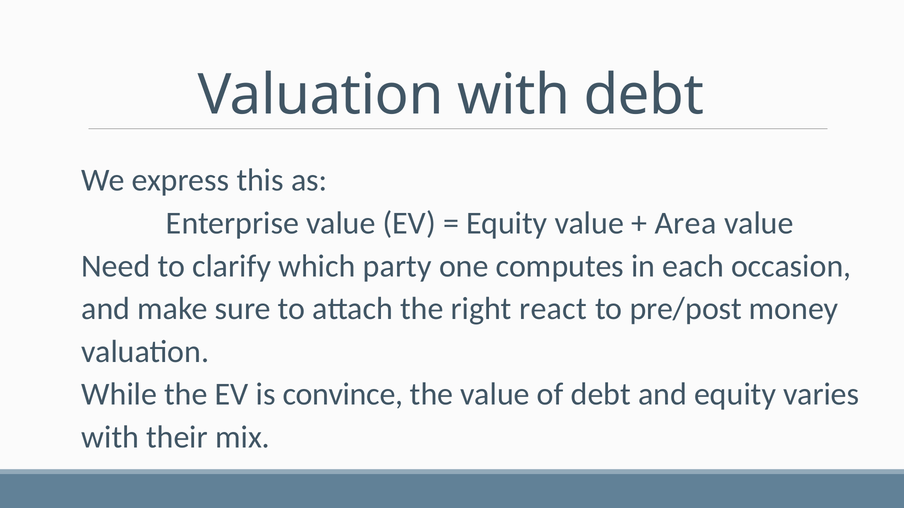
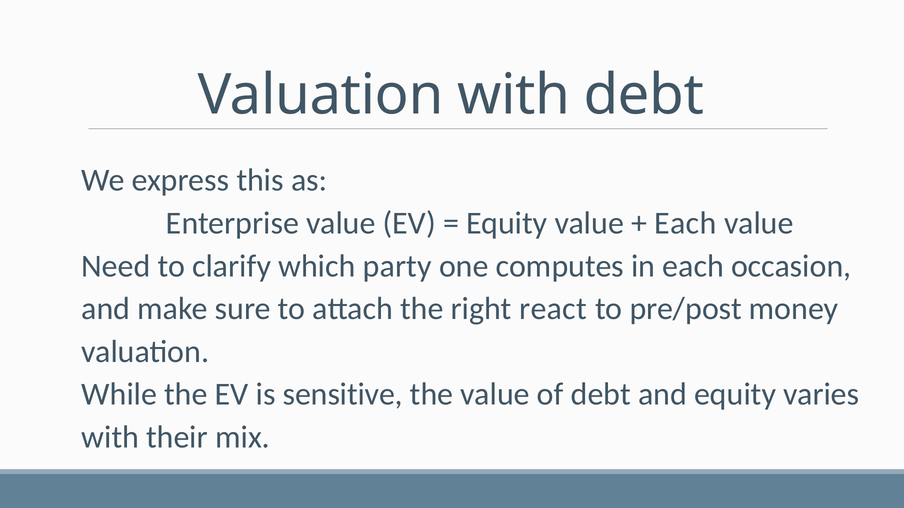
Area: Area -> Each (686, 223)
convince: convince -> sensitive (343, 395)
